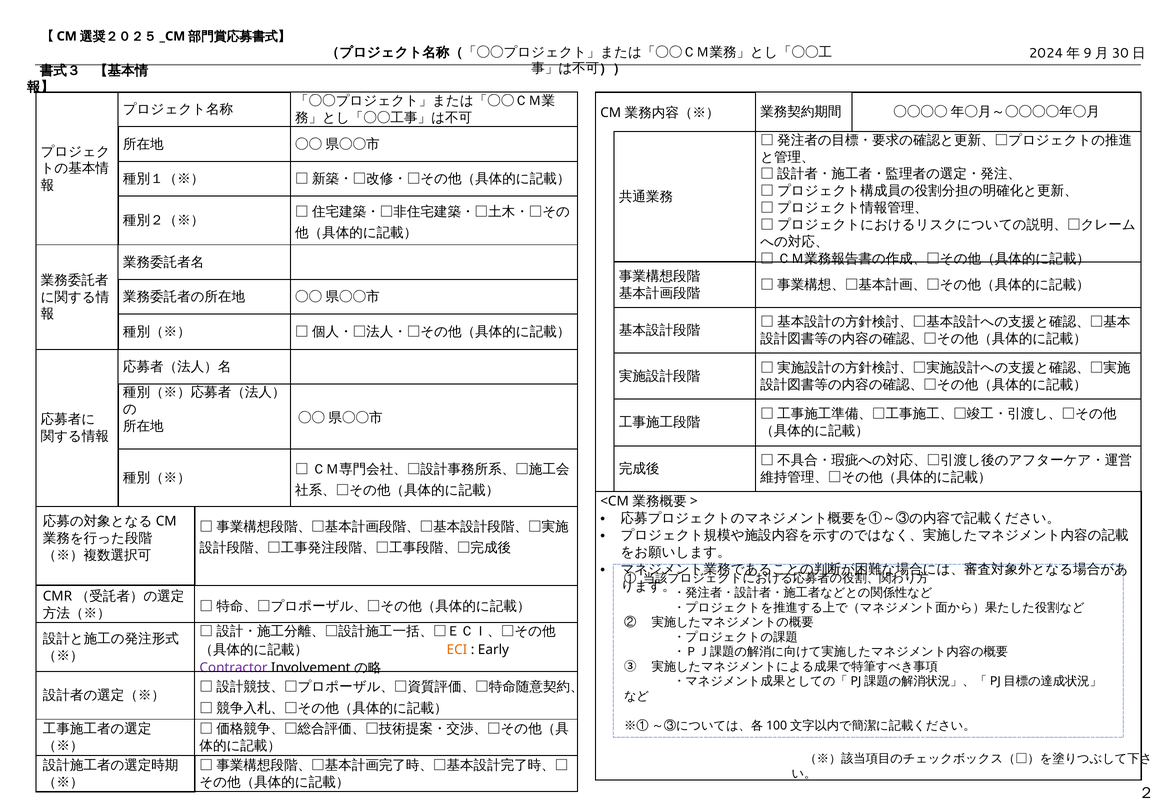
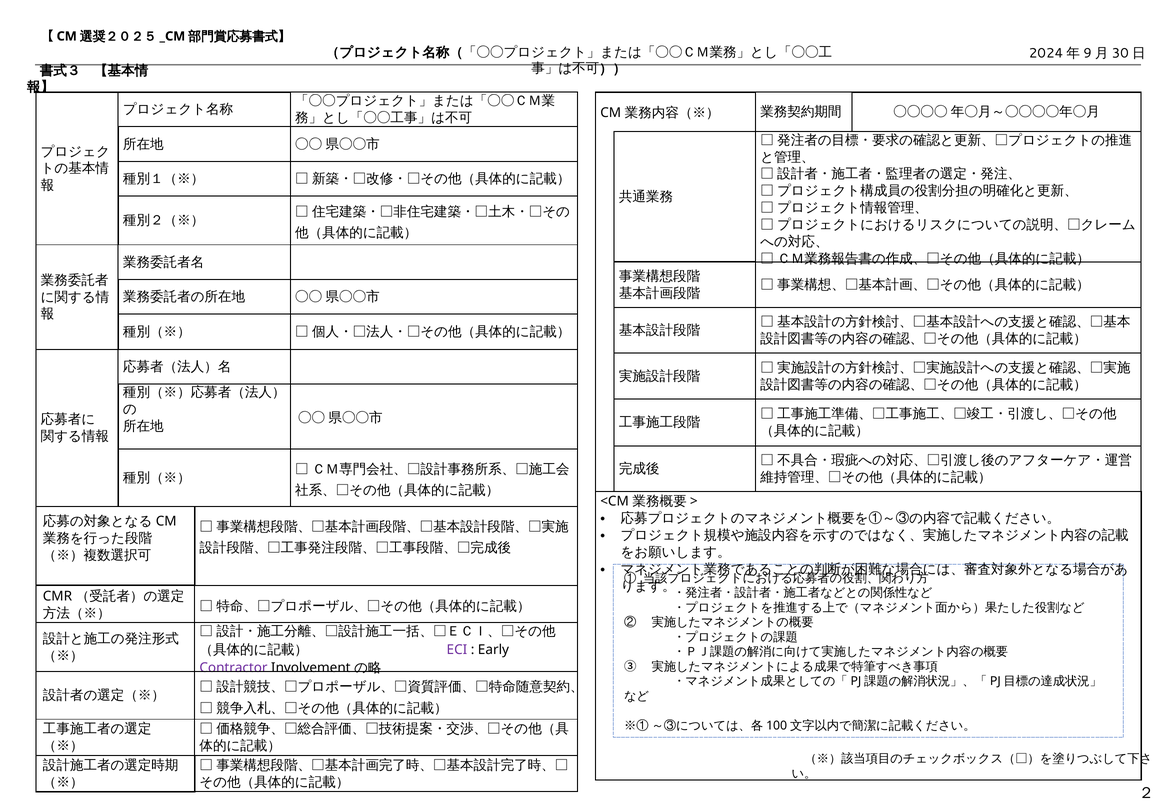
ECI colour: orange -> purple (457, 650)
